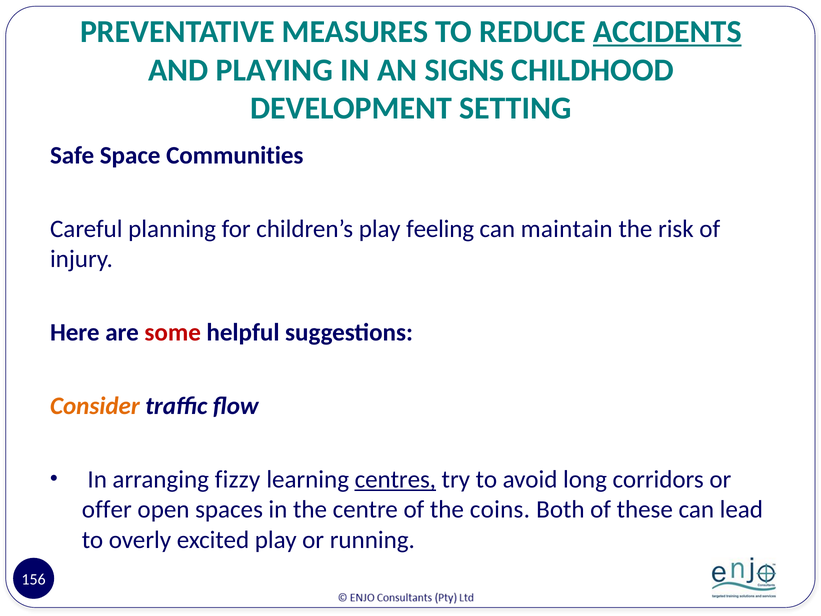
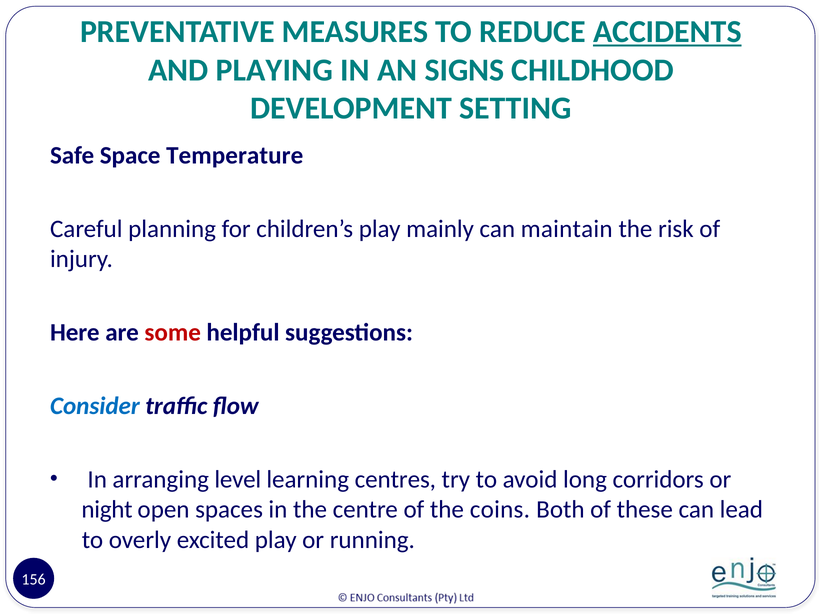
Communities: Communities -> Temperature (235, 156)
feeling: feeling -> mainly (440, 229)
Consider colour: orange -> blue (95, 406)
fizzy: fizzy -> level (238, 479)
centres underline: present -> none (395, 479)
offer: offer -> night (107, 509)
